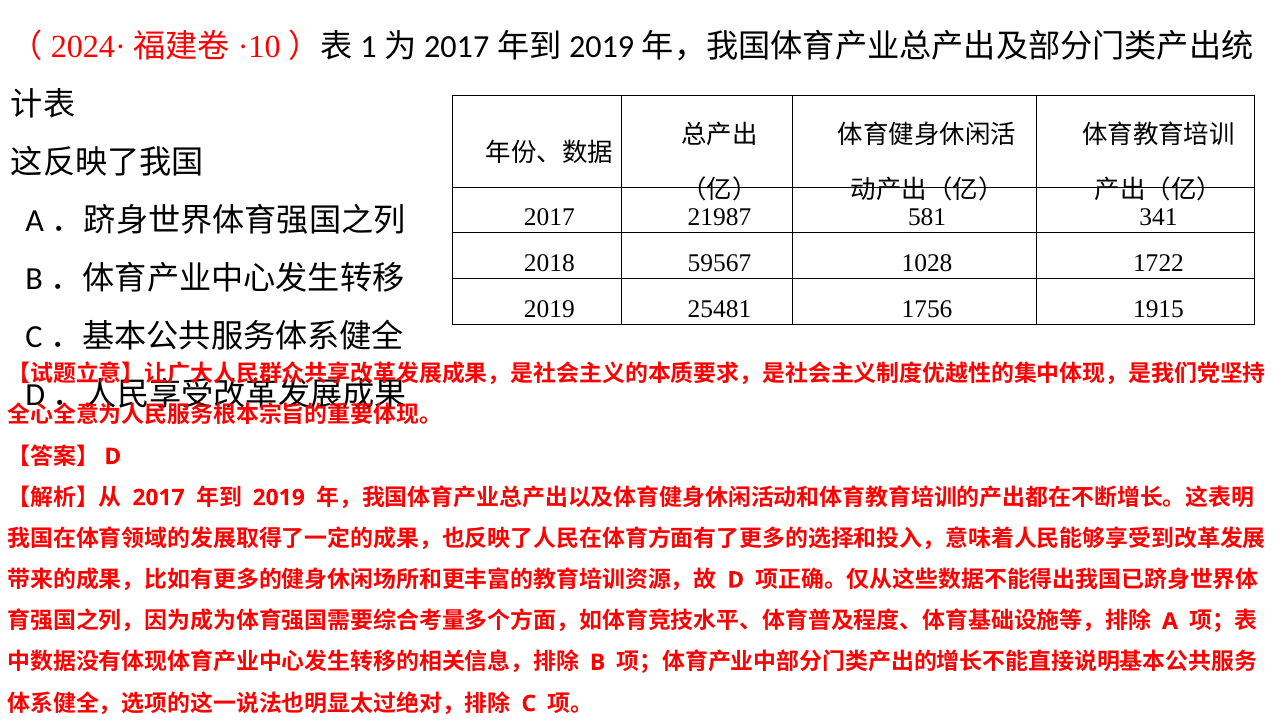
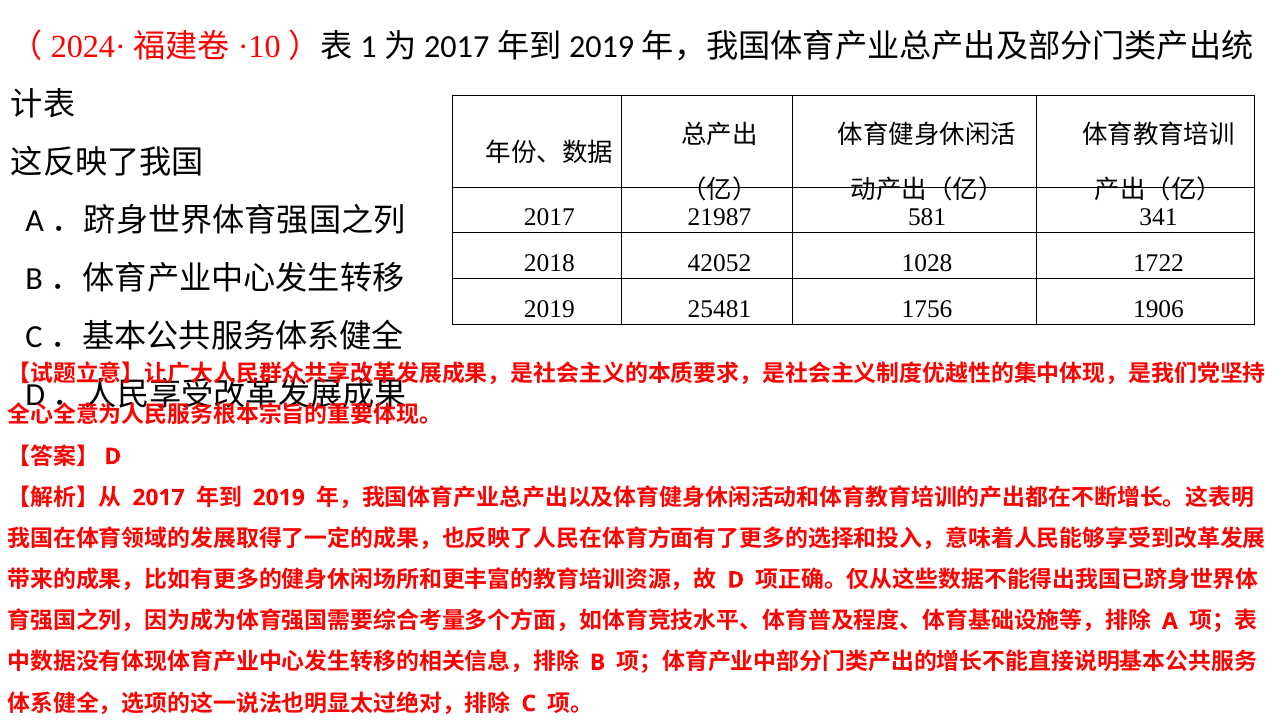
59567: 59567 -> 42052 (719, 263)
1915: 1915 -> 1906 (1158, 309)
